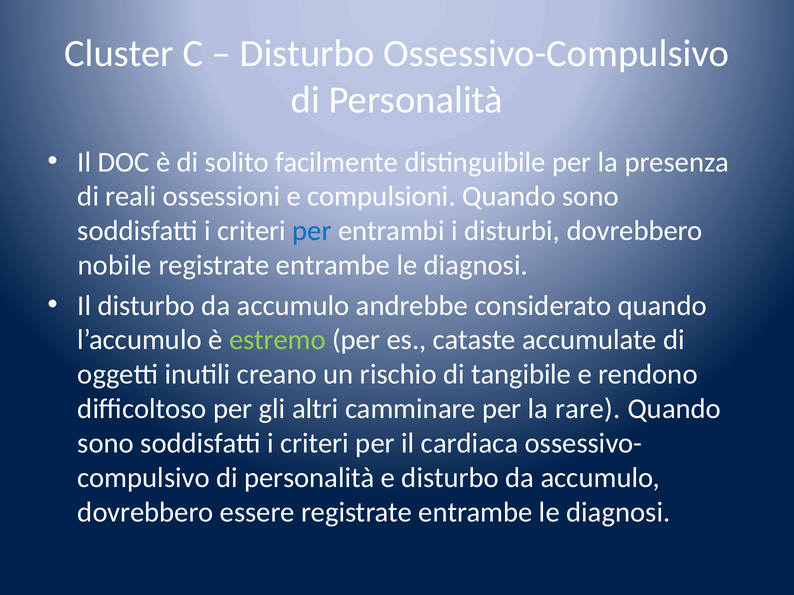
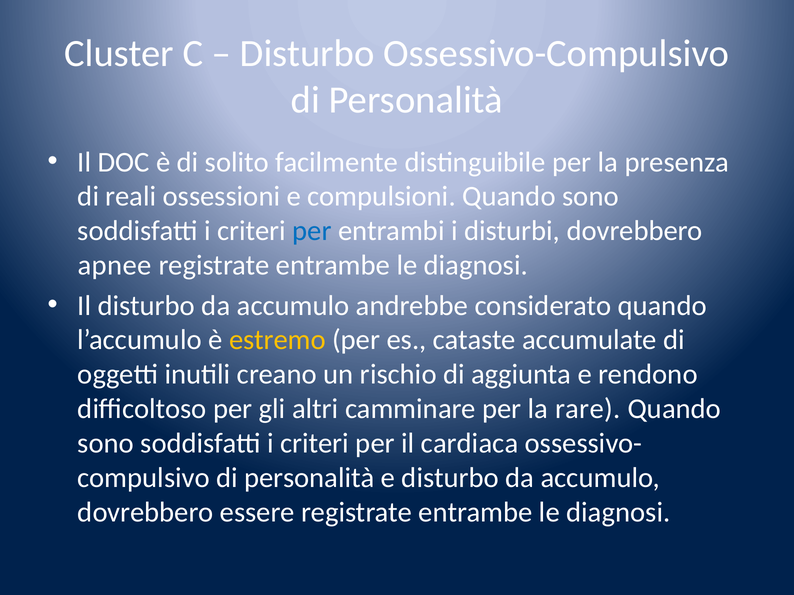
nobile: nobile -> apnee (115, 266)
estremo colour: light green -> yellow (277, 340)
tangibile: tangibile -> aggiunta (521, 375)
